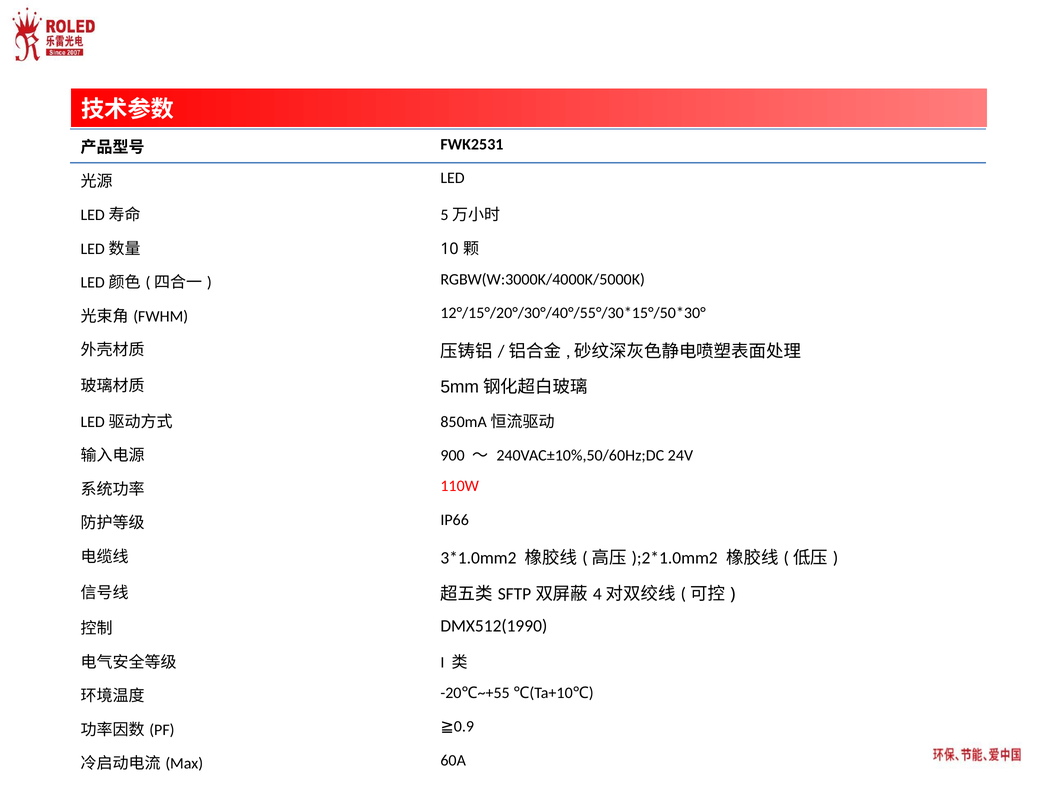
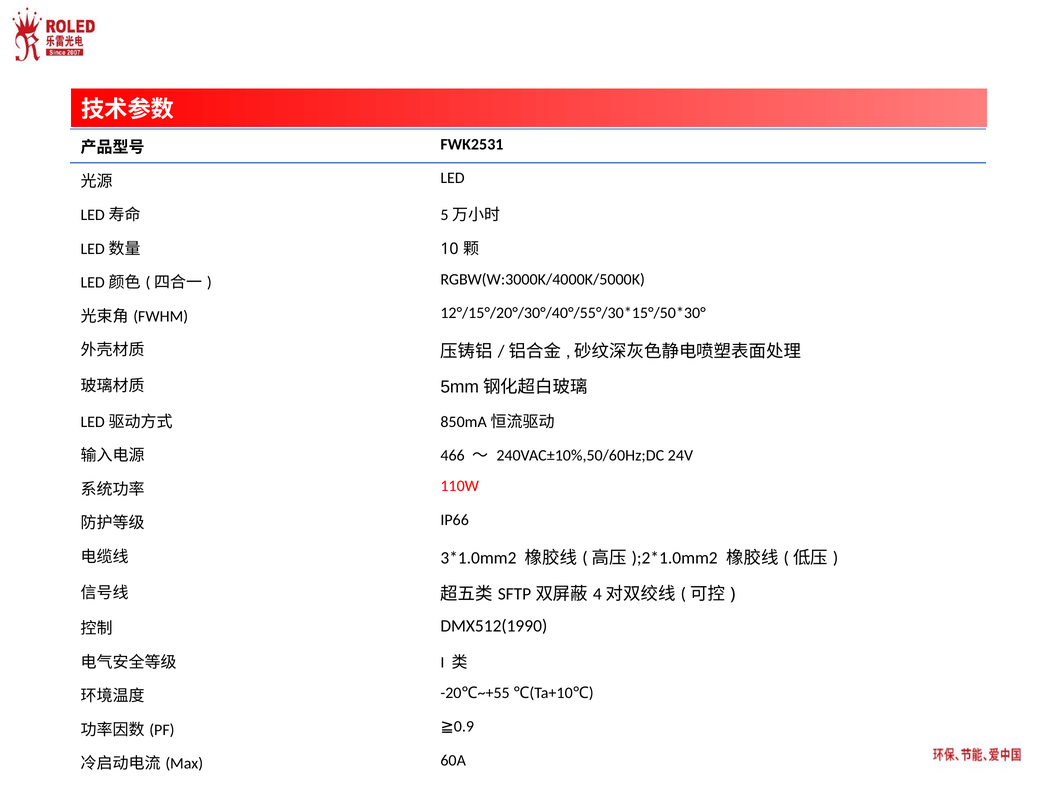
900: 900 -> 466 (453, 455)
